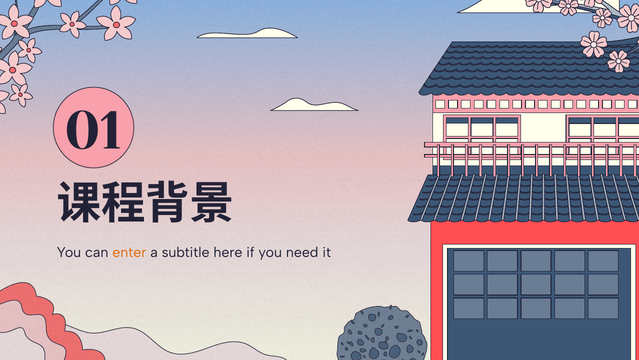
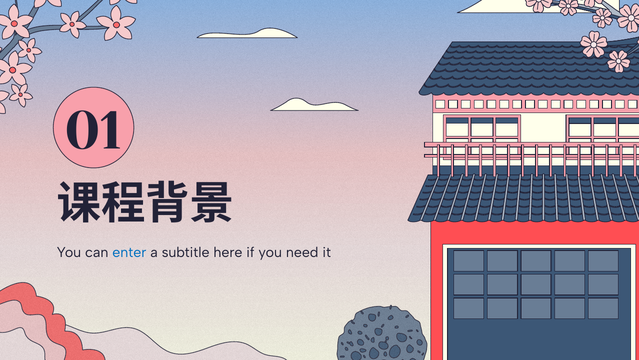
enter colour: orange -> blue (129, 252)
